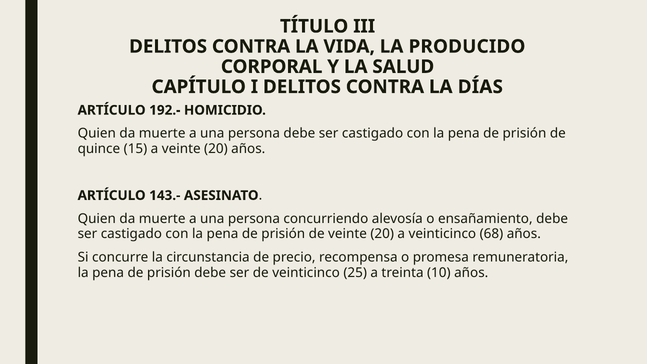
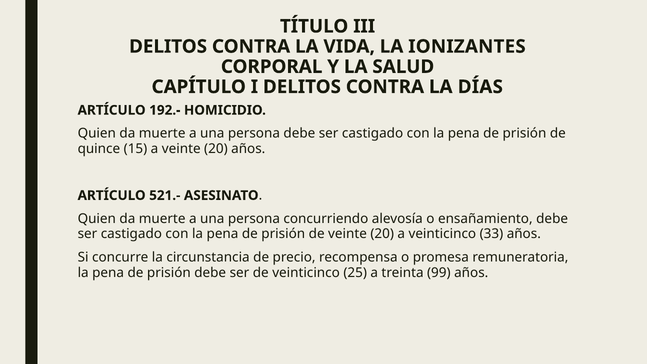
PRODUCIDO: PRODUCIDO -> IONIZANTES (467, 46)
143.-: 143.- -> 521.- (165, 195)
68: 68 -> 33 (491, 234)
10: 10 -> 99 (439, 273)
